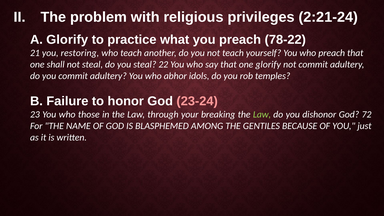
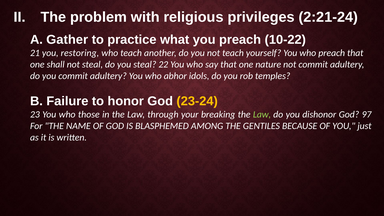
Glorify: Glorify -> Gather (67, 40)
78-22: 78-22 -> 10-22 (285, 40)
one glorify: glorify -> nature (268, 64)
23-24 colour: pink -> yellow (197, 101)
72: 72 -> 97 (367, 114)
